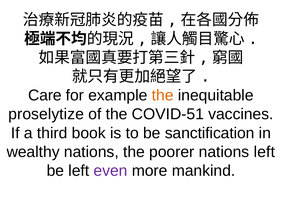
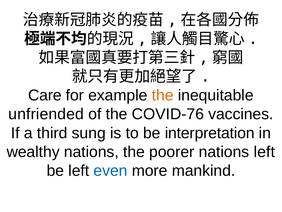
proselytize: proselytize -> unfriended (46, 114)
COVID-51: COVID-51 -> COVID-76 (168, 114)
book: book -> sung (89, 133)
sanctification: sanctification -> interpretation (210, 133)
even colour: purple -> blue (111, 170)
